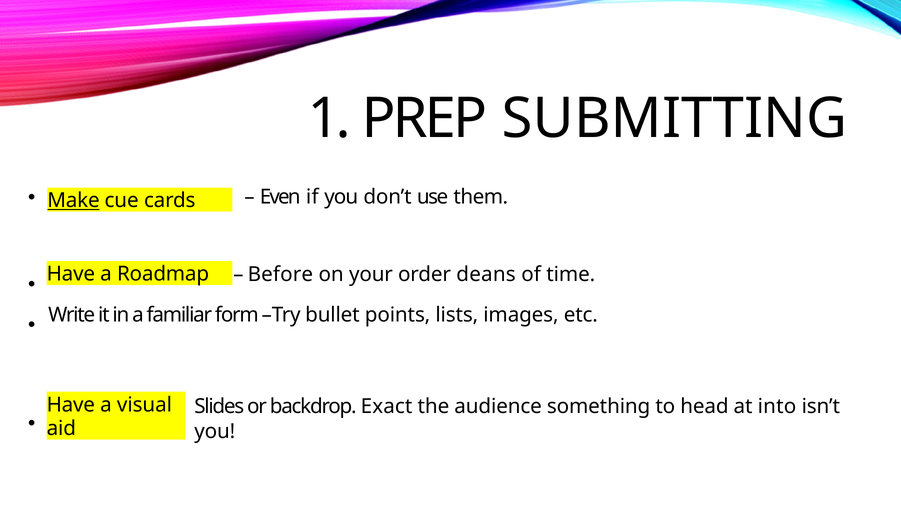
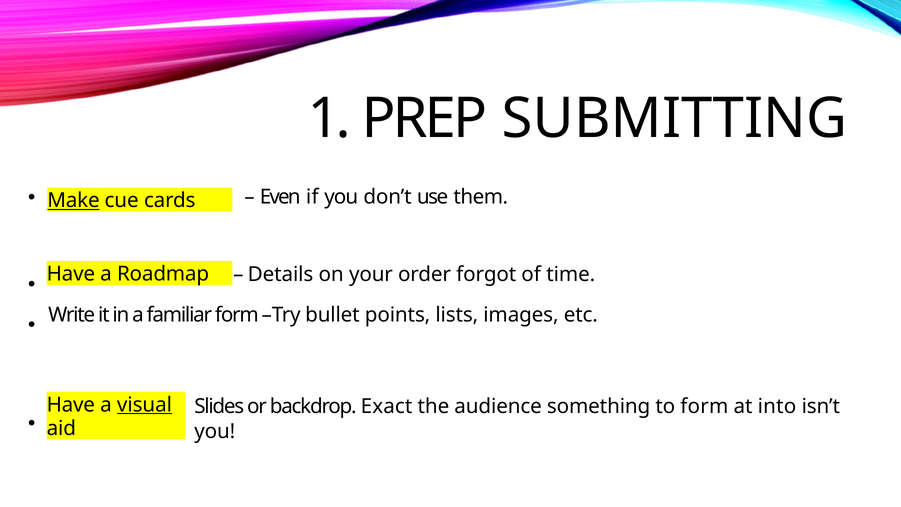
Before: Before -> Details (281, 274)
deans: deans -> forgot (486, 274)
visual underline: none -> present (144, 405)
to head: head -> form (704, 406)
